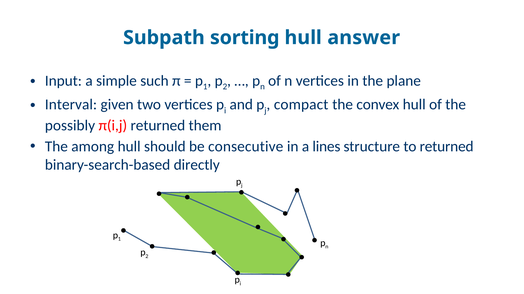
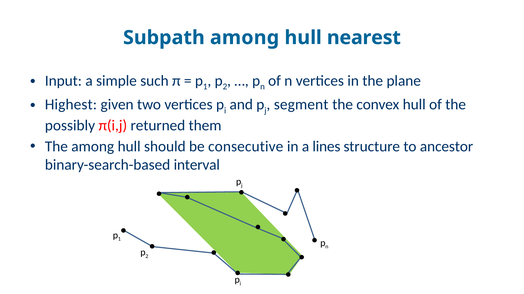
Subpath sorting: sorting -> among (245, 38)
answer: answer -> nearest (364, 38)
Interval: Interval -> Highest (71, 105)
compact: compact -> segment (301, 105)
to returned: returned -> ancestor (447, 147)
directly: directly -> interval (197, 165)
